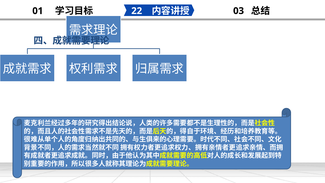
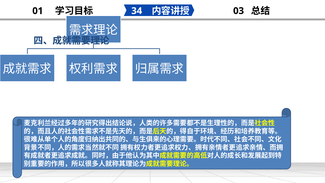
22: 22 -> 34 (137, 11)
